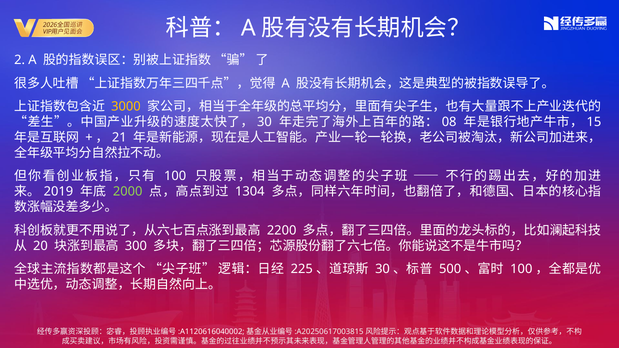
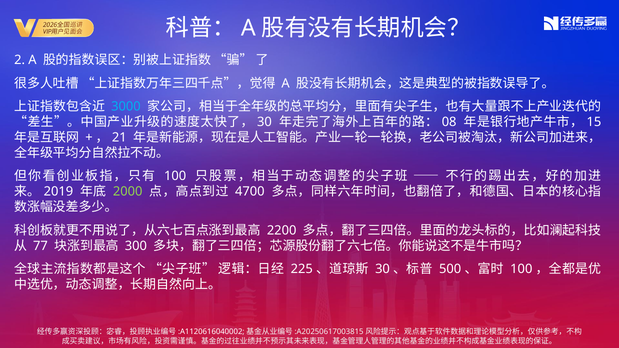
3000 colour: yellow -> light blue (126, 107)
1304: 1304 -> 4700 (250, 192)
20: 20 -> 77 (40, 246)
